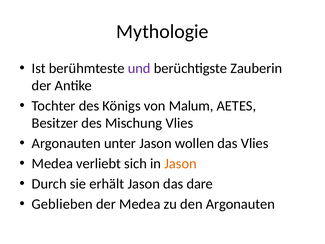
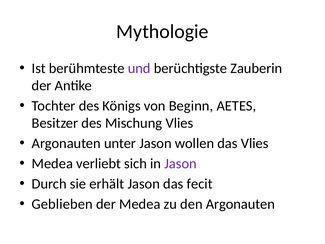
Malum: Malum -> Beginn (191, 106)
Jason colour: orange -> purple (181, 164)
dare: dare -> fecit (200, 184)
